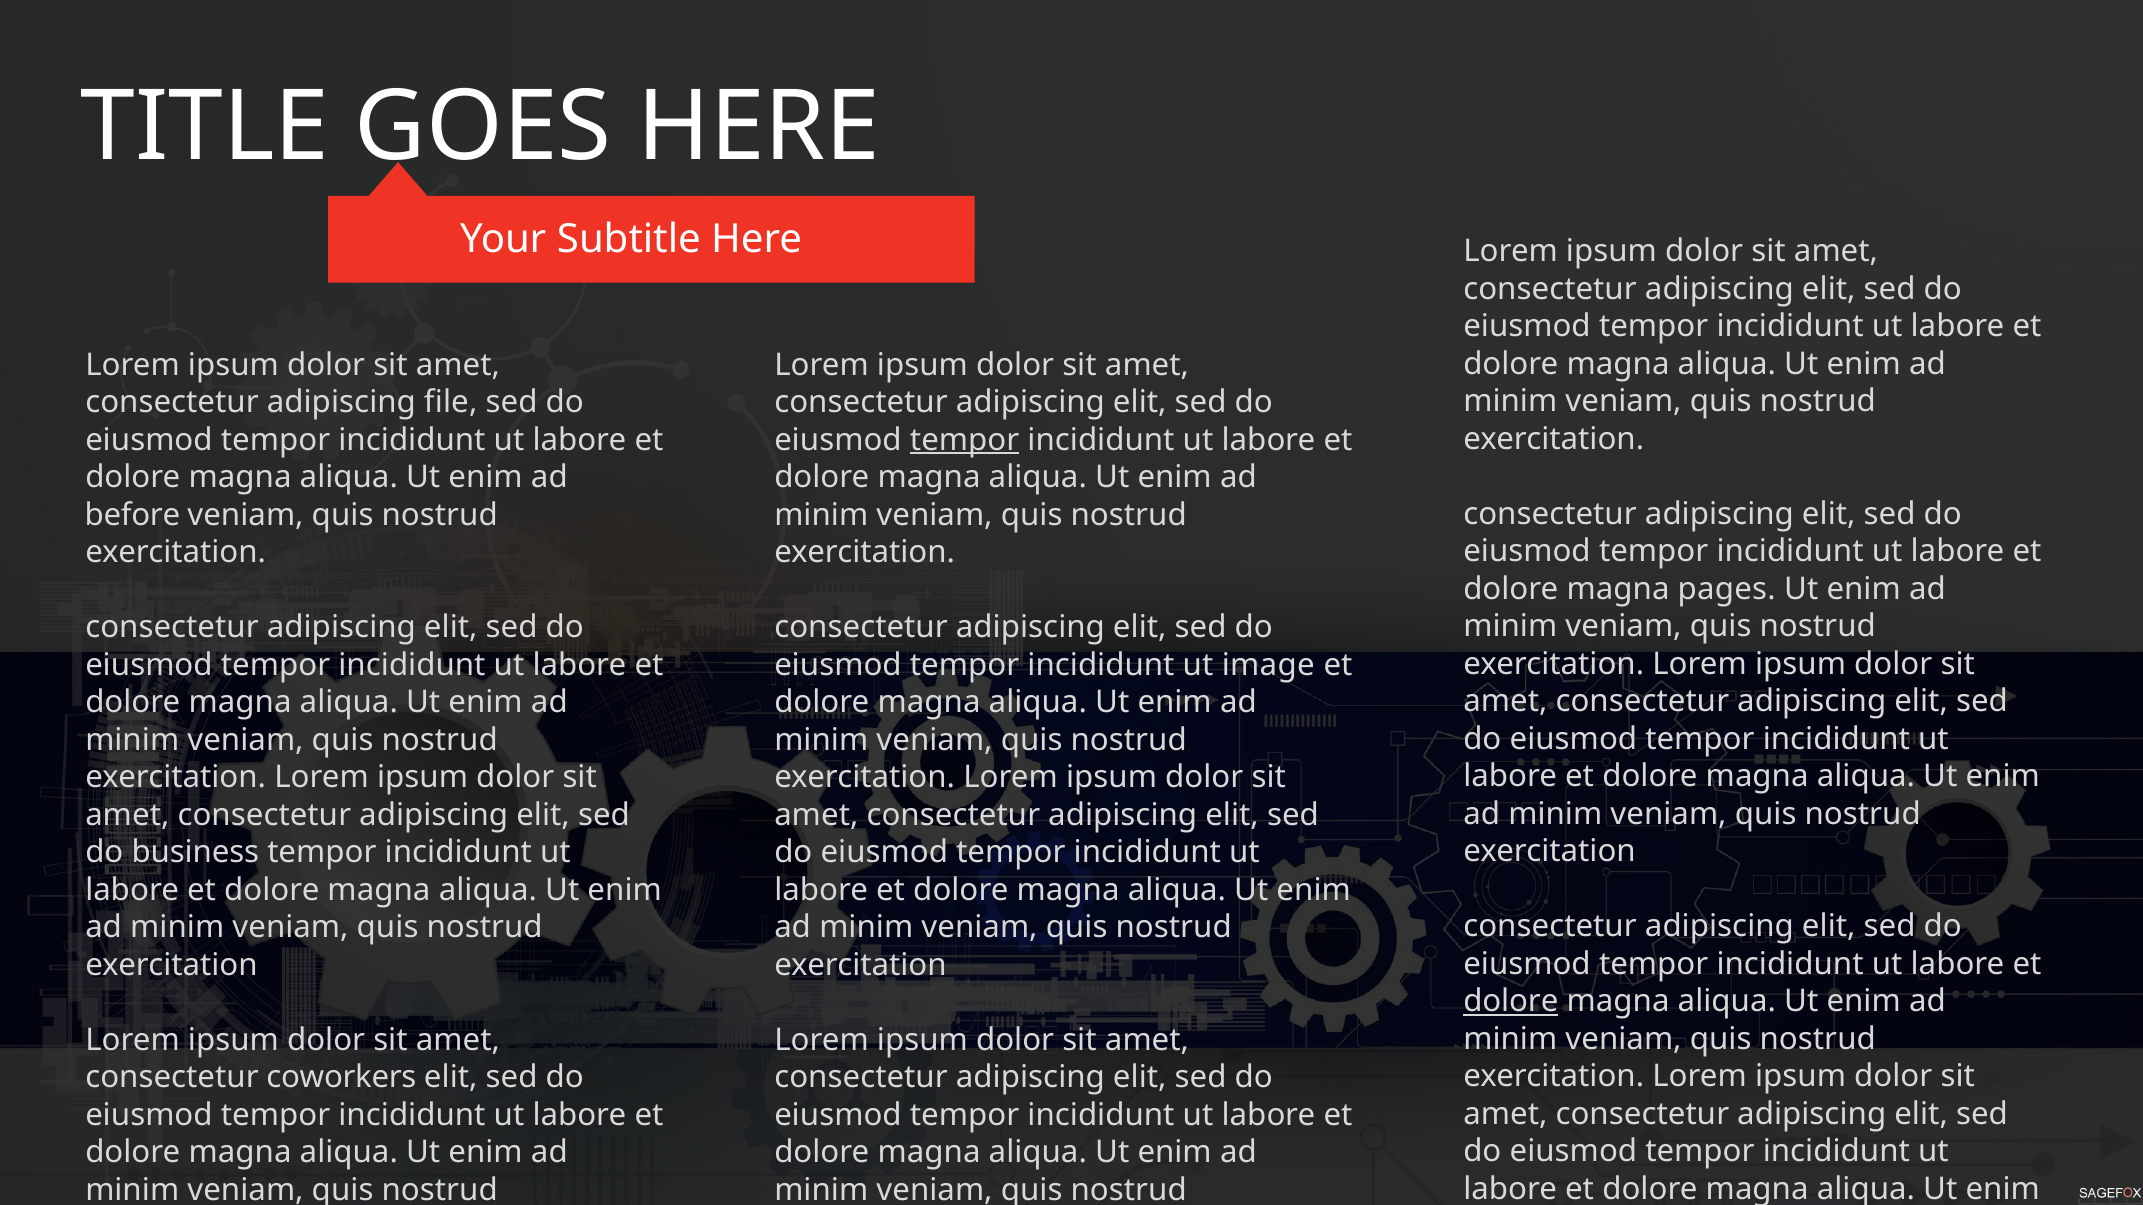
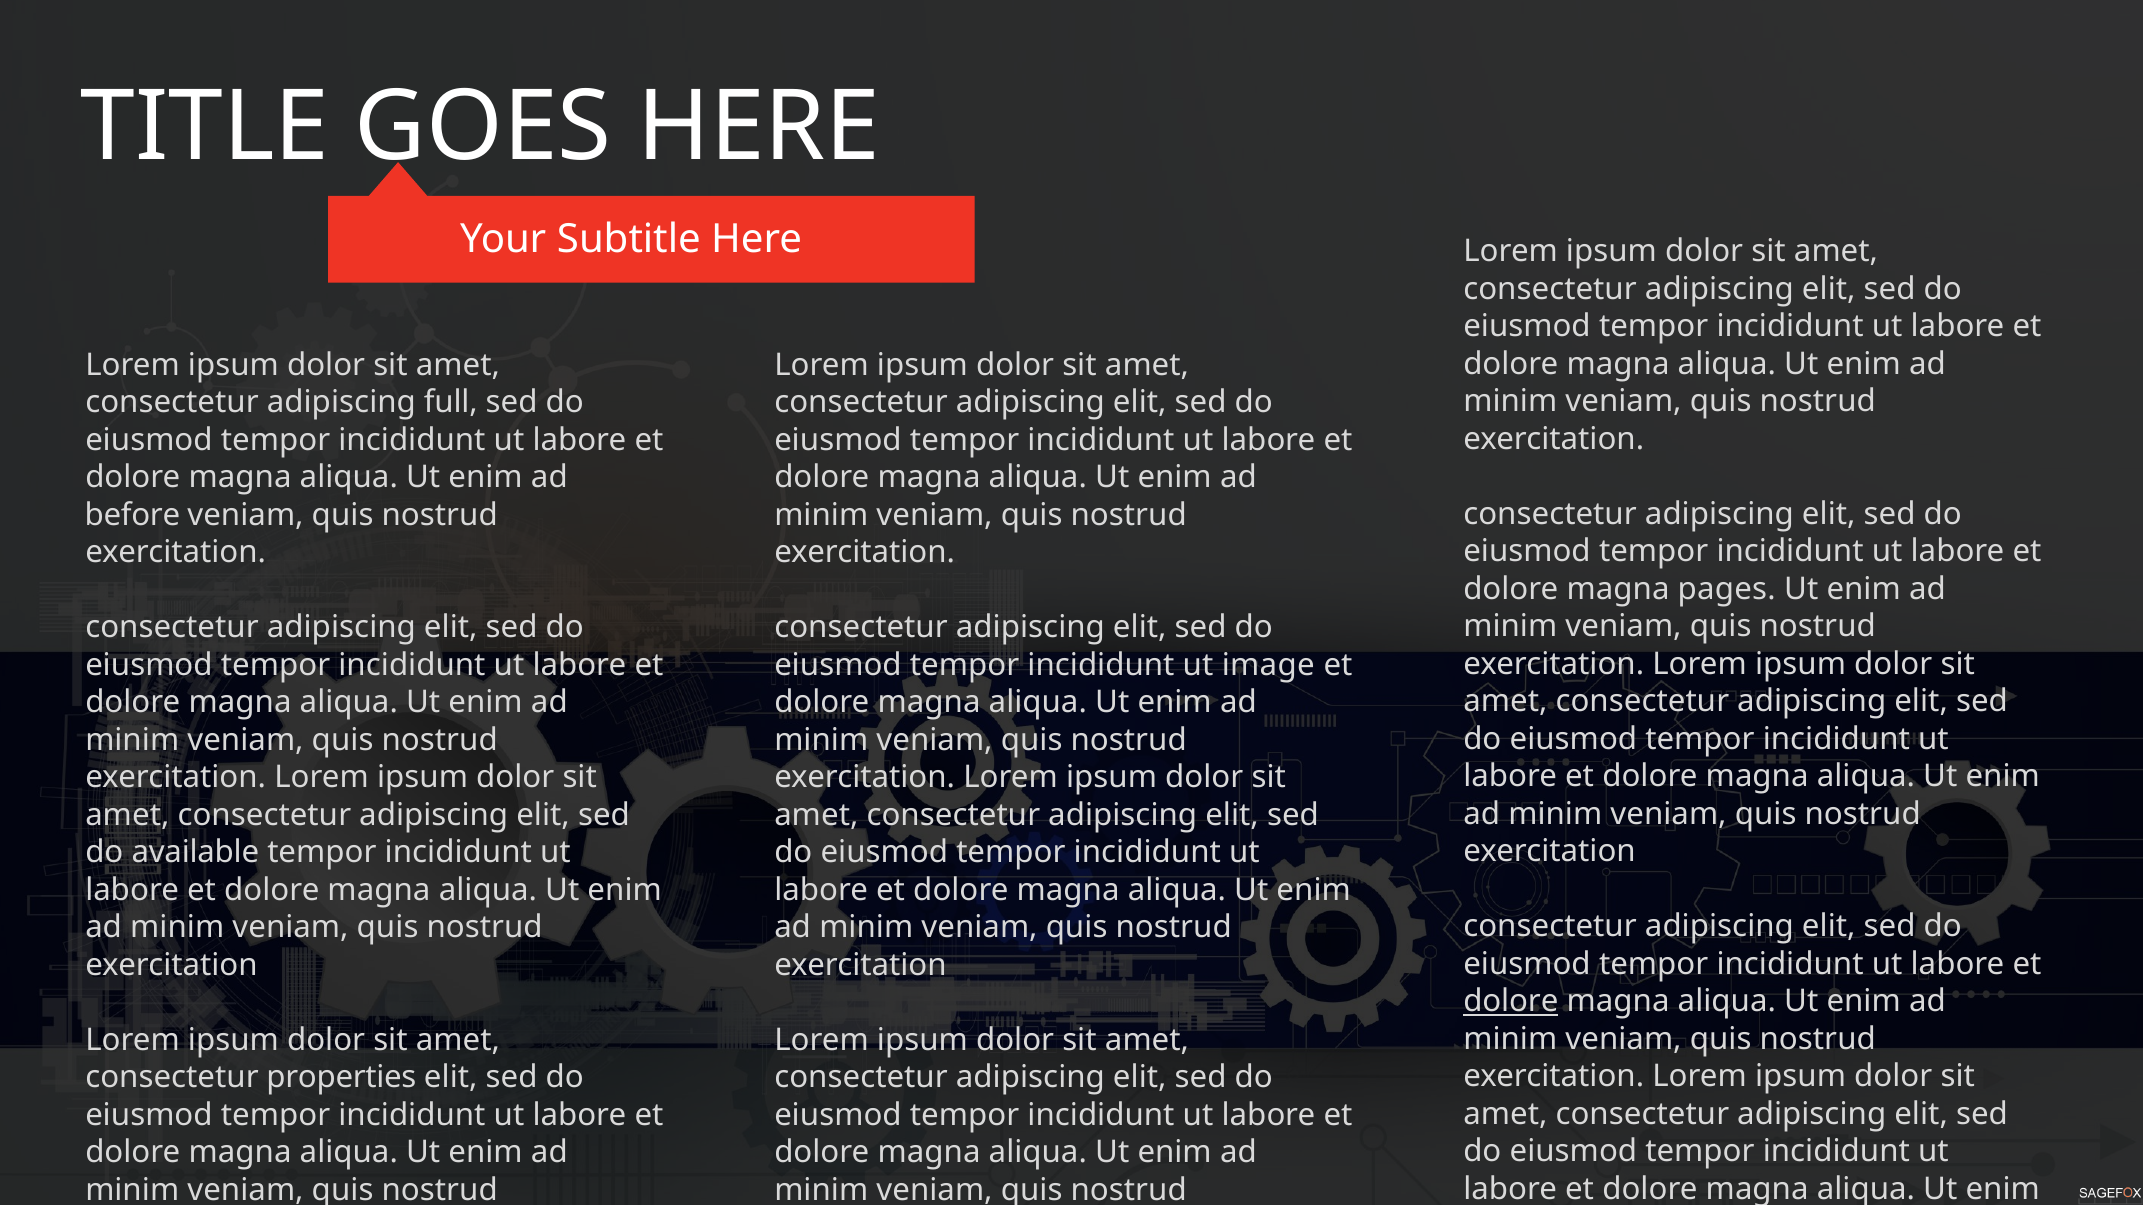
file: file -> full (451, 402)
tempor underline: present -> none (965, 440)
business: business -> available (195, 853)
coworkers: coworkers -> properties (341, 1078)
